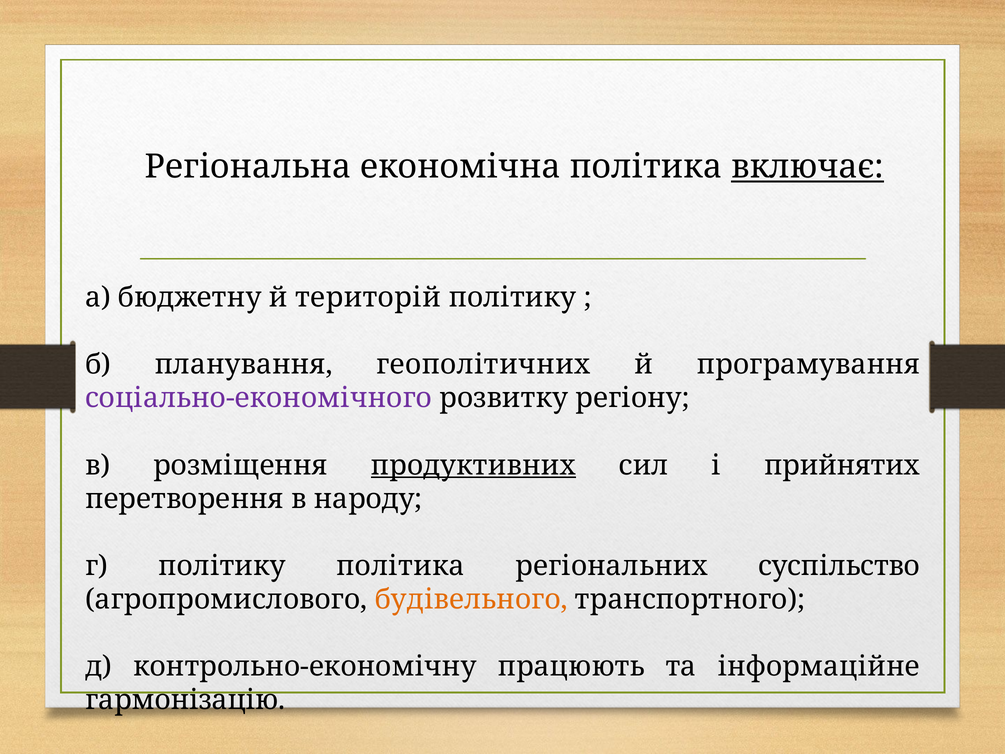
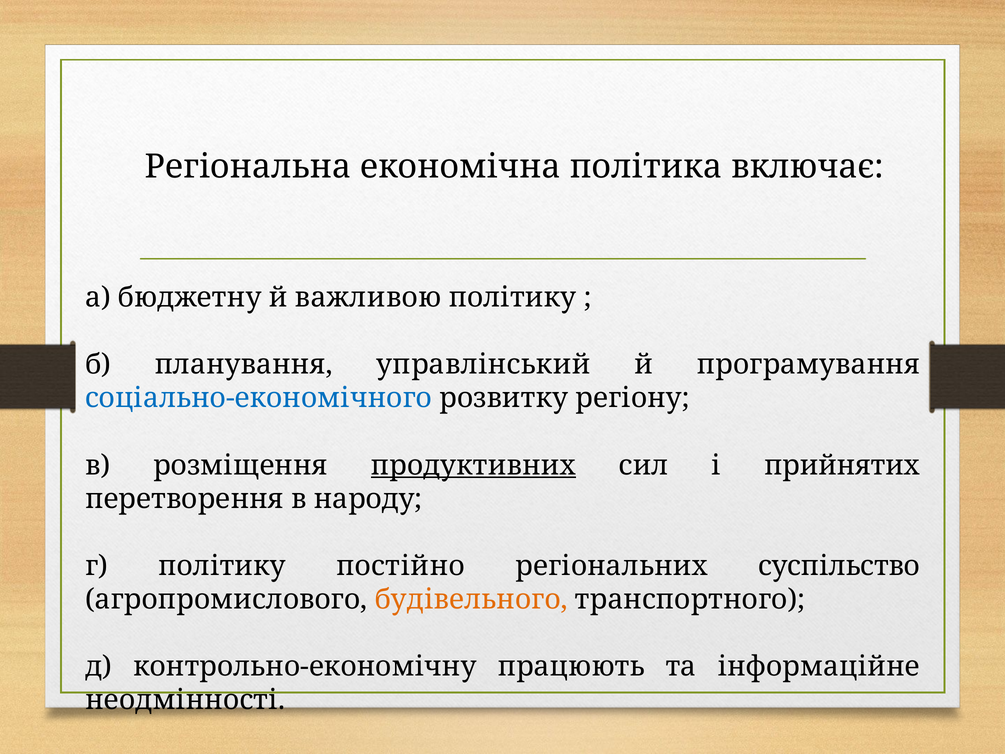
включає underline: present -> none (807, 167)
територій: територій -> важливою (368, 298)
геополітичних: геополітичних -> управлінський (483, 365)
соціально-економічного colour: purple -> blue (259, 398)
політику політика: політика -> постійно (400, 566)
гармонізацію: гармонізацію -> неодмінності (185, 700)
